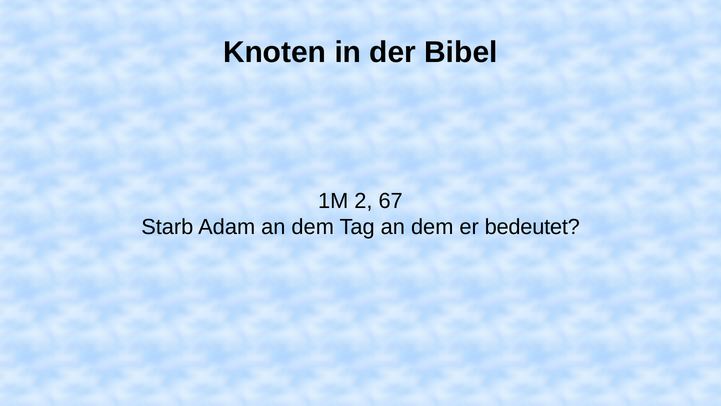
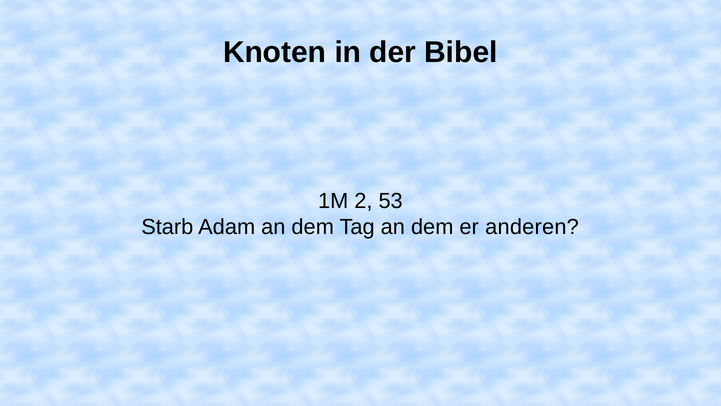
67: 67 -> 53 (391, 201)
bedeutet: bedeutet -> anderen (532, 227)
